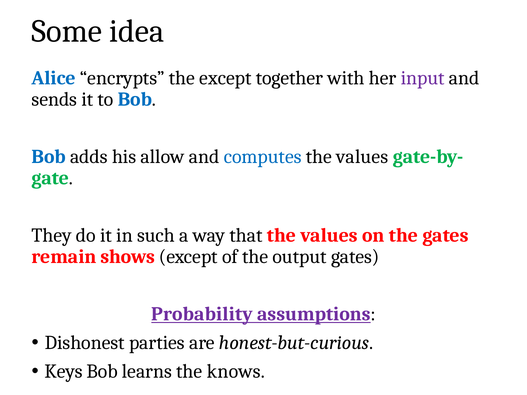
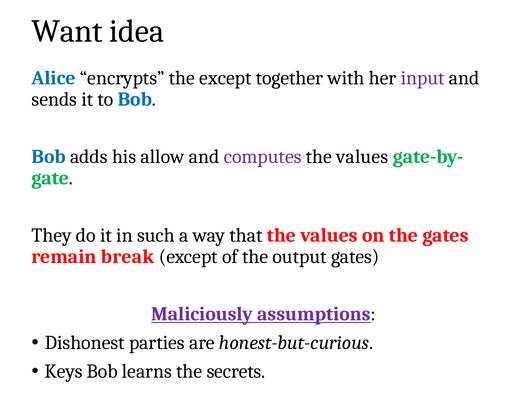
Some: Some -> Want (67, 31)
computes colour: blue -> purple (263, 157)
shows: shows -> break (128, 257)
Probability: Probability -> Maliciously (202, 314)
knows: knows -> secrets (236, 372)
